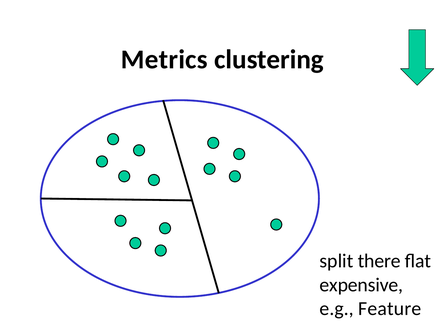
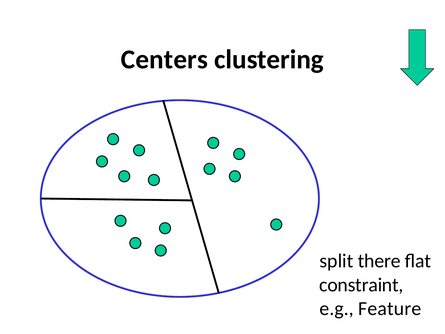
Metrics: Metrics -> Centers (164, 59)
expensive: expensive -> constraint (361, 285)
